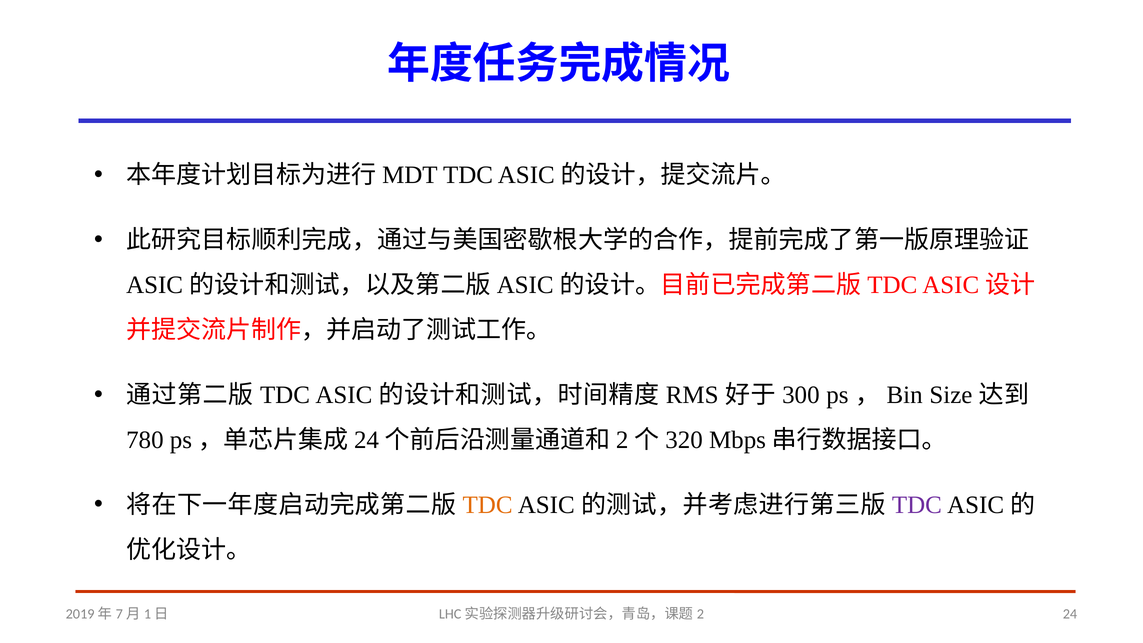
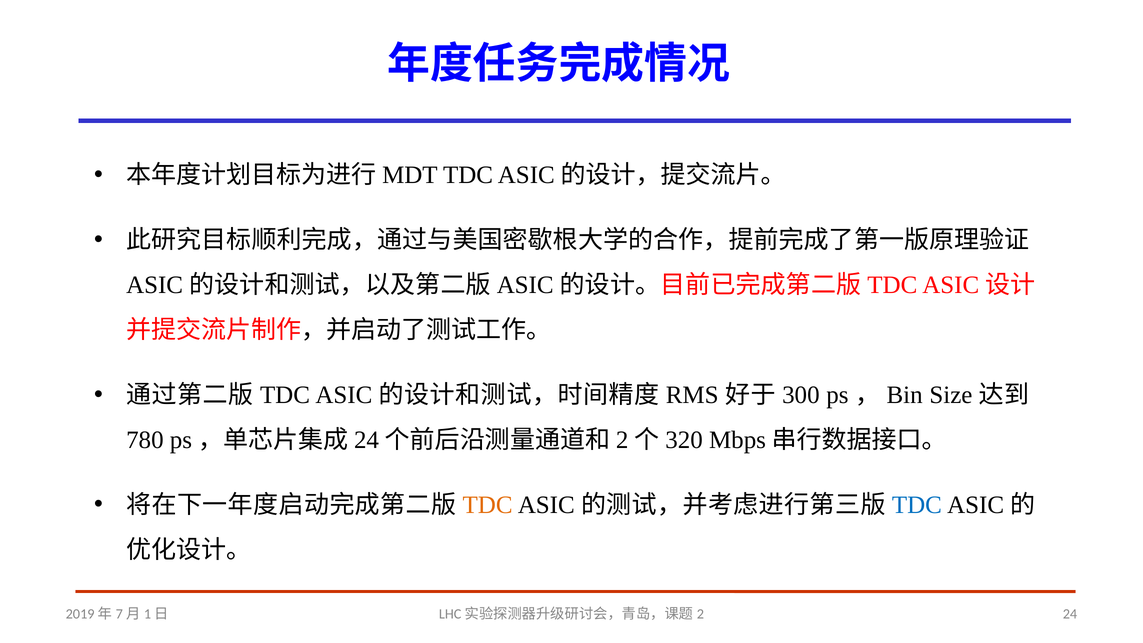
TDC colour: purple -> blue (917, 505)
